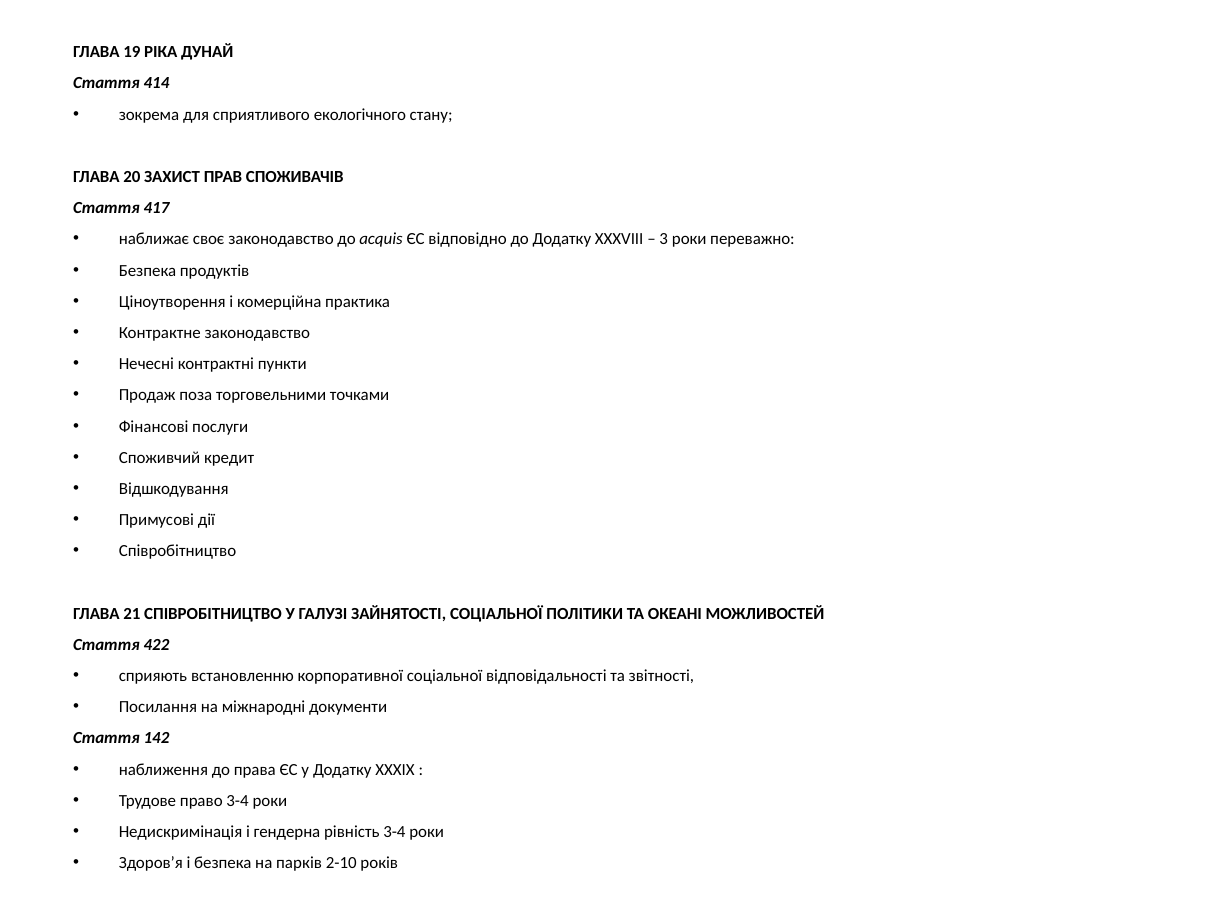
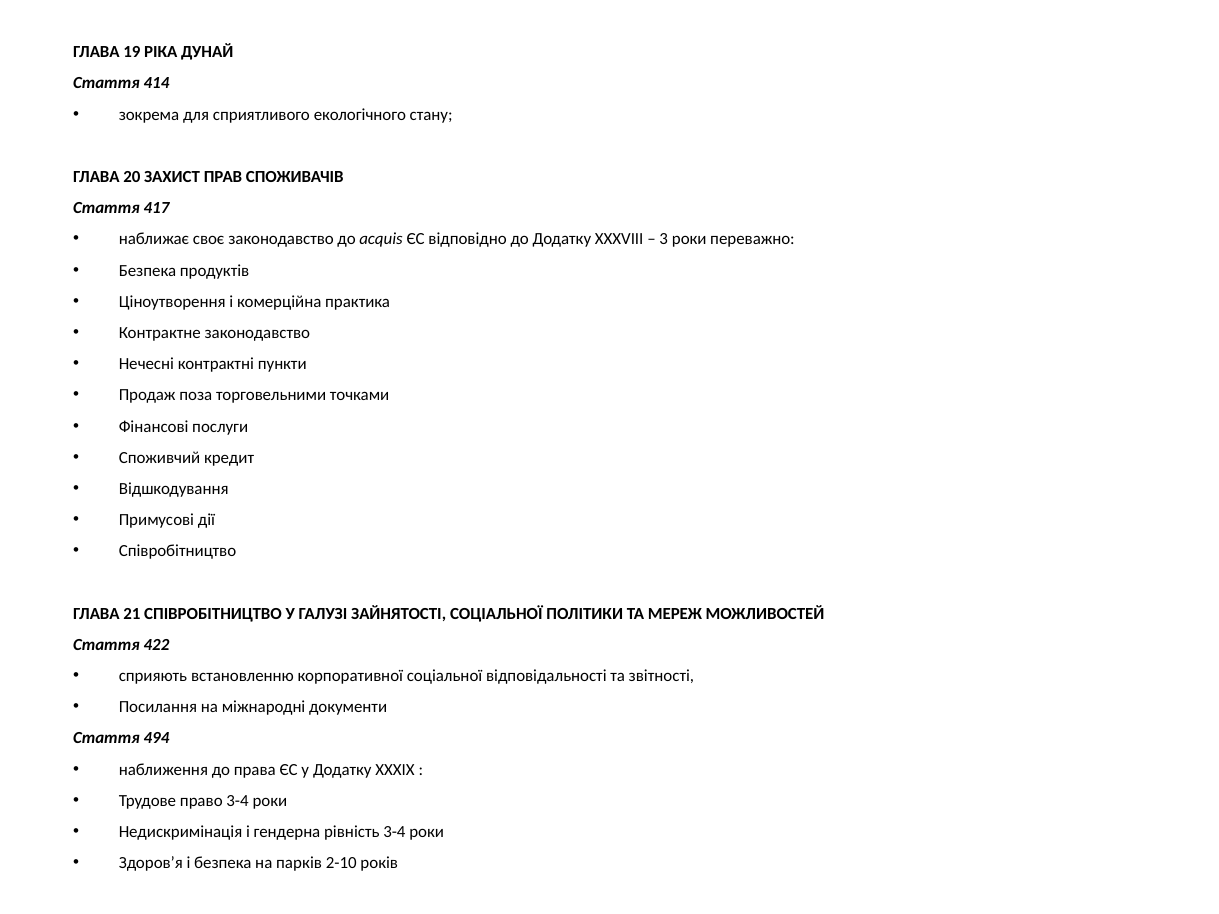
ОКЕАНІ: ОКЕАНІ -> МЕРЕЖ (675, 614)
142: 142 -> 494 (156, 738)
